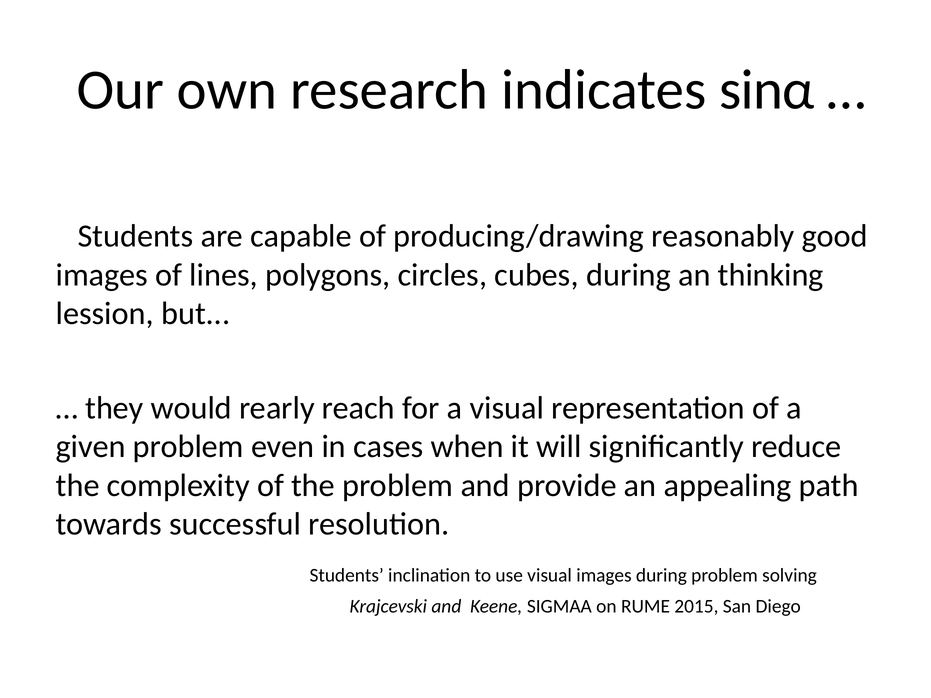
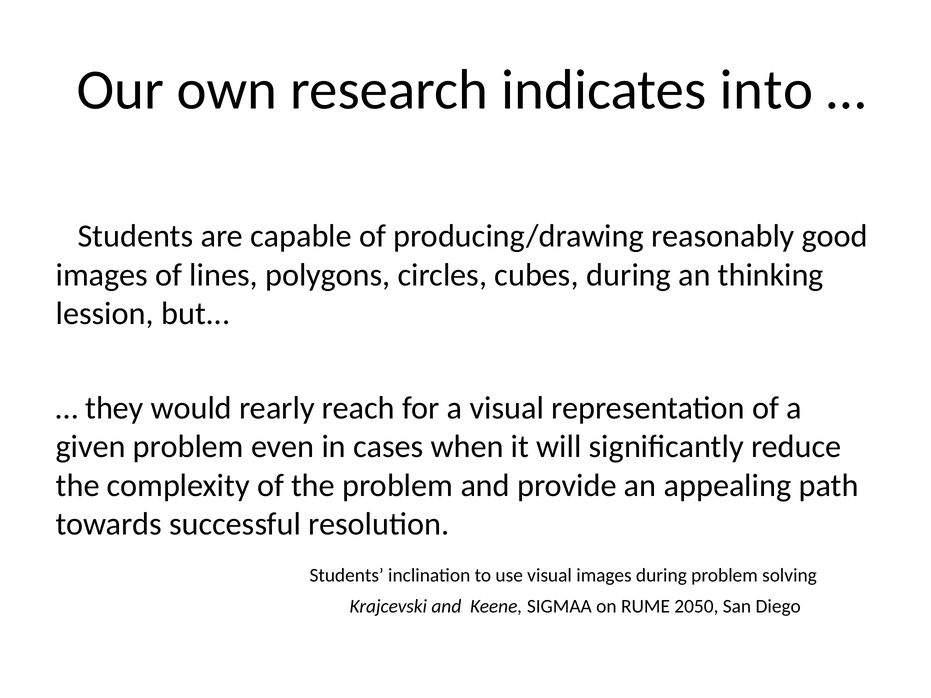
sinα: sinα -> into (766, 90)
2015: 2015 -> 2050 (696, 606)
